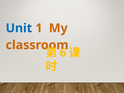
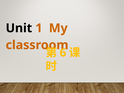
Unit colour: blue -> black (19, 28)
